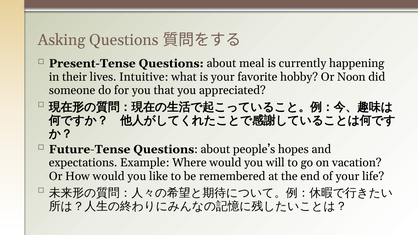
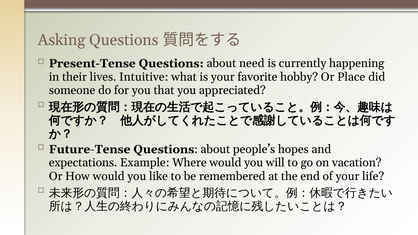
meal: meal -> need (252, 63)
Noon: Noon -> Place (351, 77)
